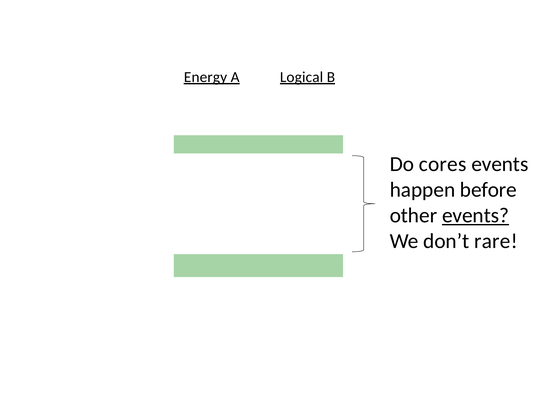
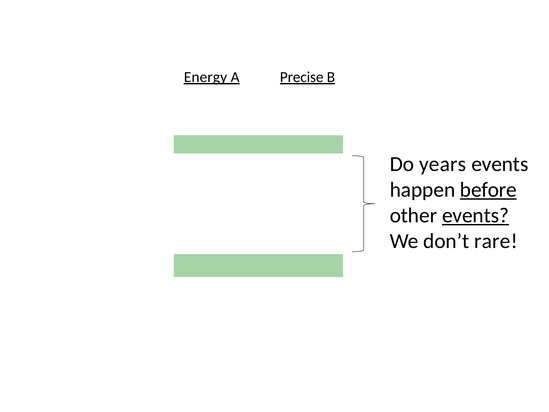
Logical: Logical -> Precise (302, 77)
cores: cores -> years (443, 164)
before underline: none -> present (488, 190)
